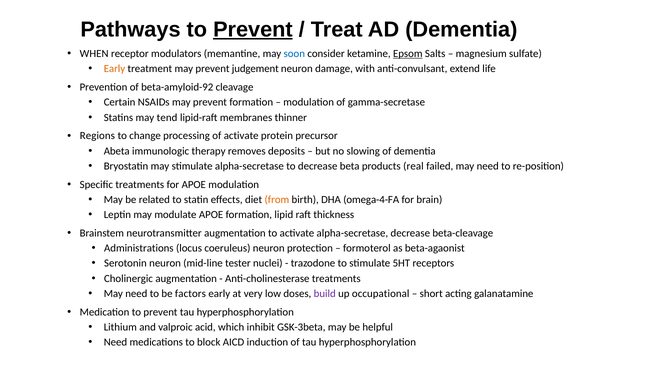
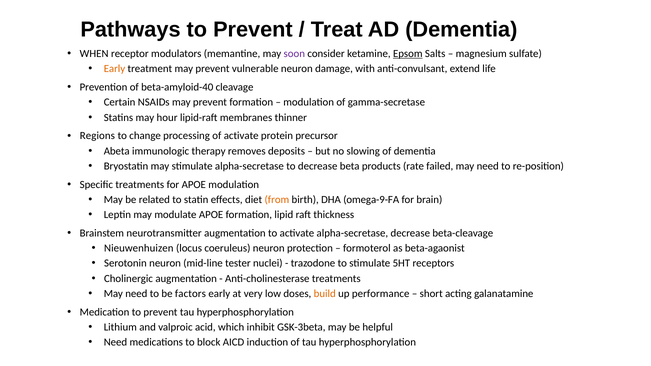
Prevent underline: present -> none (253, 29)
soon colour: blue -> purple (294, 54)
judgement: judgement -> vulnerable (255, 69)
beta-amyloid-92: beta-amyloid-92 -> beta-amyloid-40 (177, 87)
tend: tend -> hour (167, 117)
real: real -> rate (414, 166)
omega-4-FA: omega-4-FA -> omega-9-FA (371, 200)
Administrations: Administrations -> Nieuwenhuizen (139, 248)
build colour: purple -> orange (325, 294)
occupational: occupational -> performance (381, 294)
